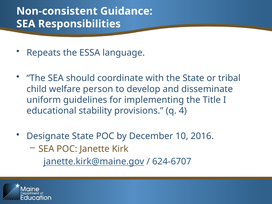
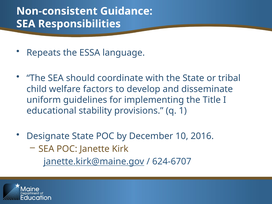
person: person -> factors (98, 89)
4: 4 -> 1 (183, 111)
